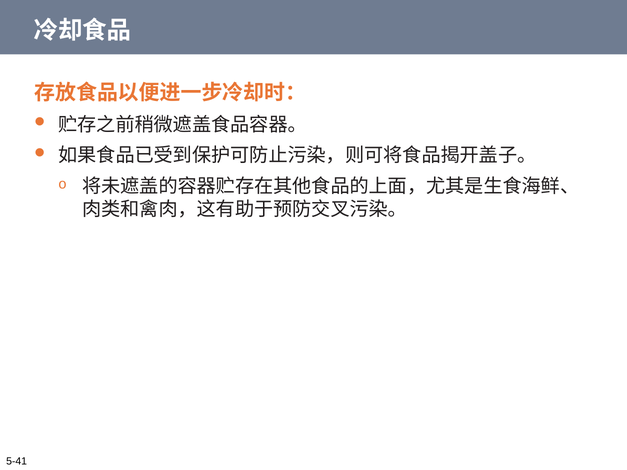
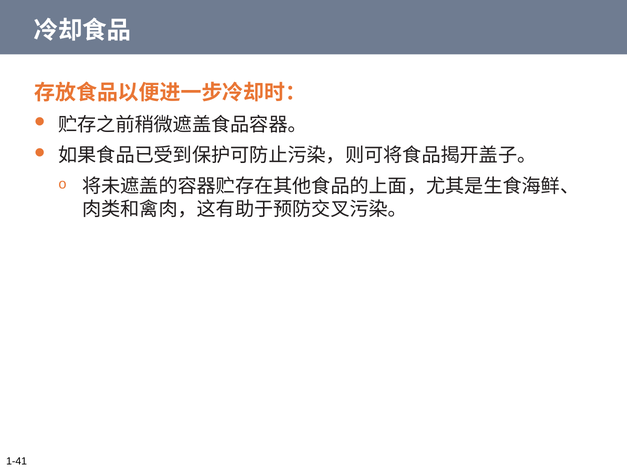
5-41: 5-41 -> 1-41 (17, 462)
